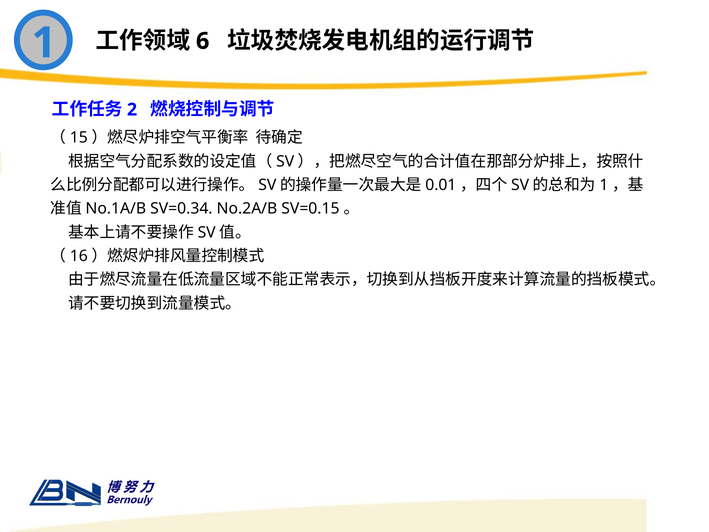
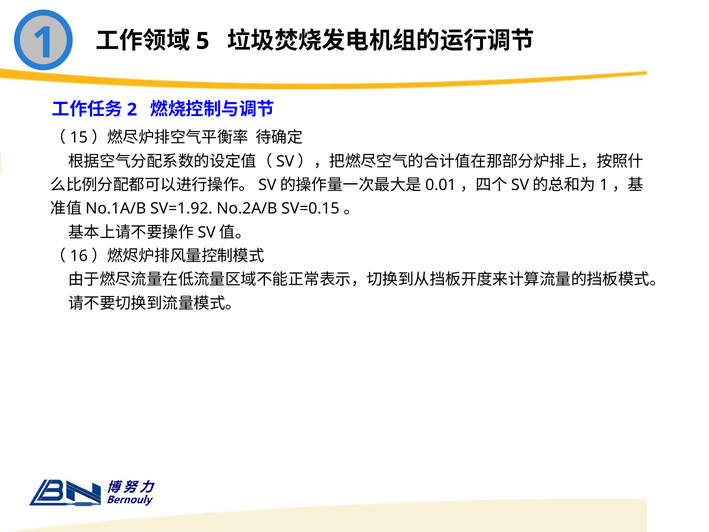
6: 6 -> 5 (203, 41)
SV=0.34: SV=0.34 -> SV=1.92 (181, 209)
